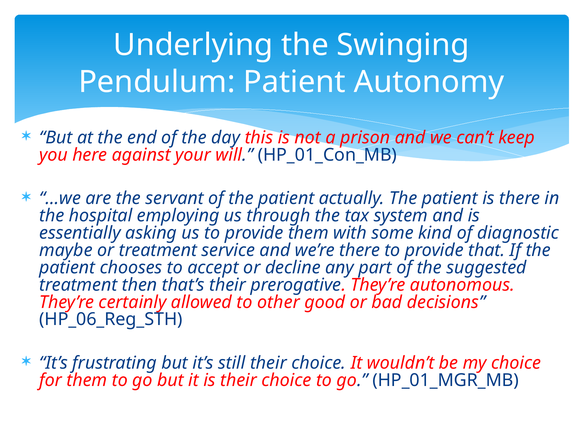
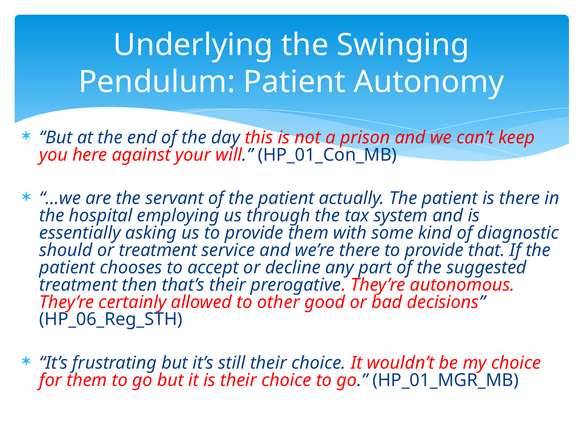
maybe: maybe -> should (66, 250)
